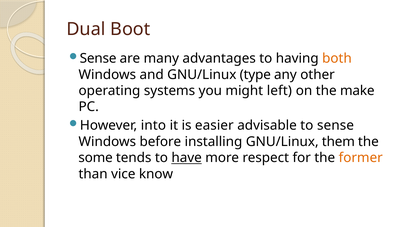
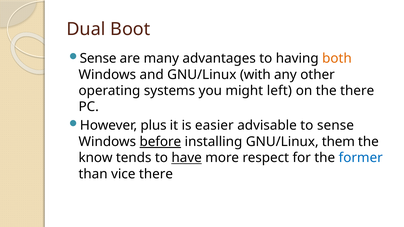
type: type -> with (255, 75)
the make: make -> there (357, 91)
into: into -> plus (154, 126)
before underline: none -> present (160, 142)
some: some -> know (96, 158)
former colour: orange -> blue (361, 158)
vice know: know -> there (156, 174)
